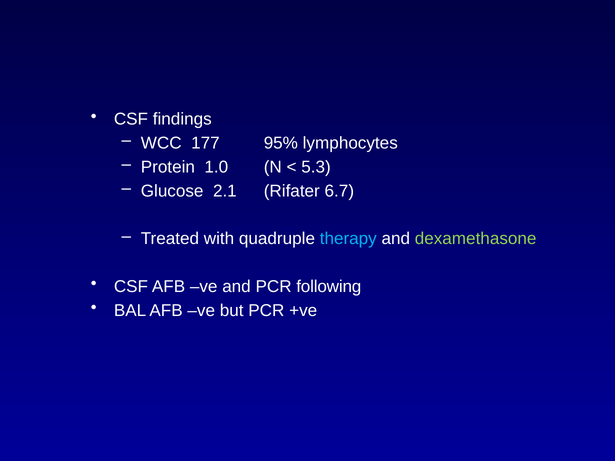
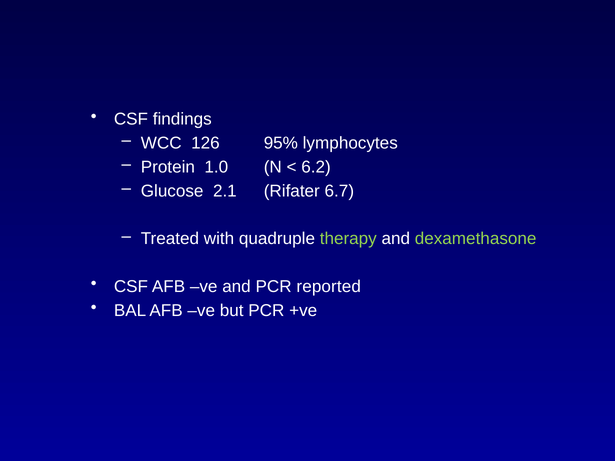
177: 177 -> 126 (205, 143)
5.3: 5.3 -> 6.2 (316, 167)
therapy colour: light blue -> light green (348, 239)
following: following -> reported (329, 287)
